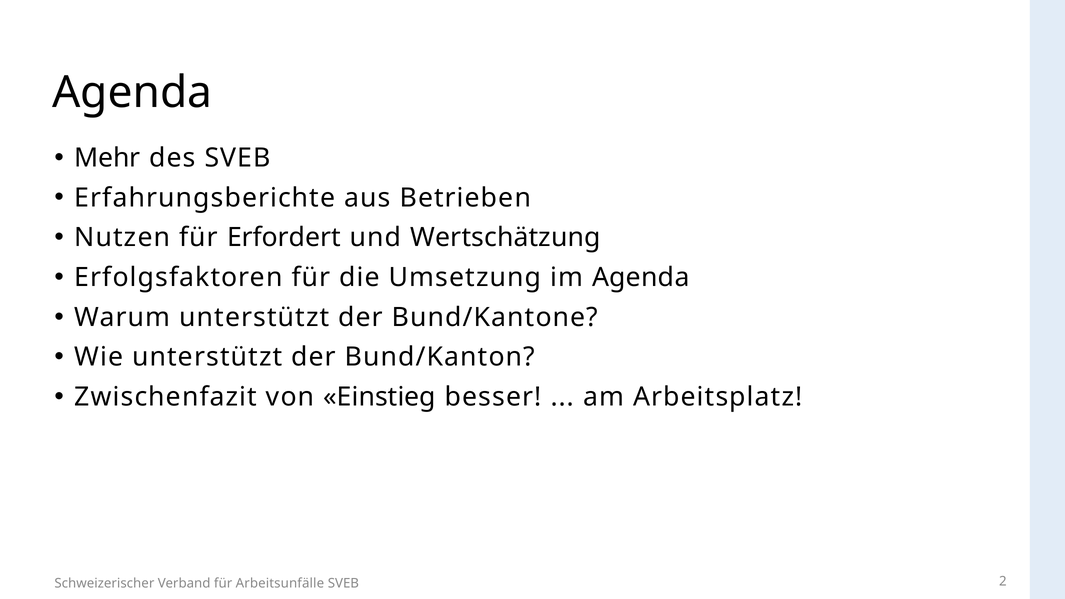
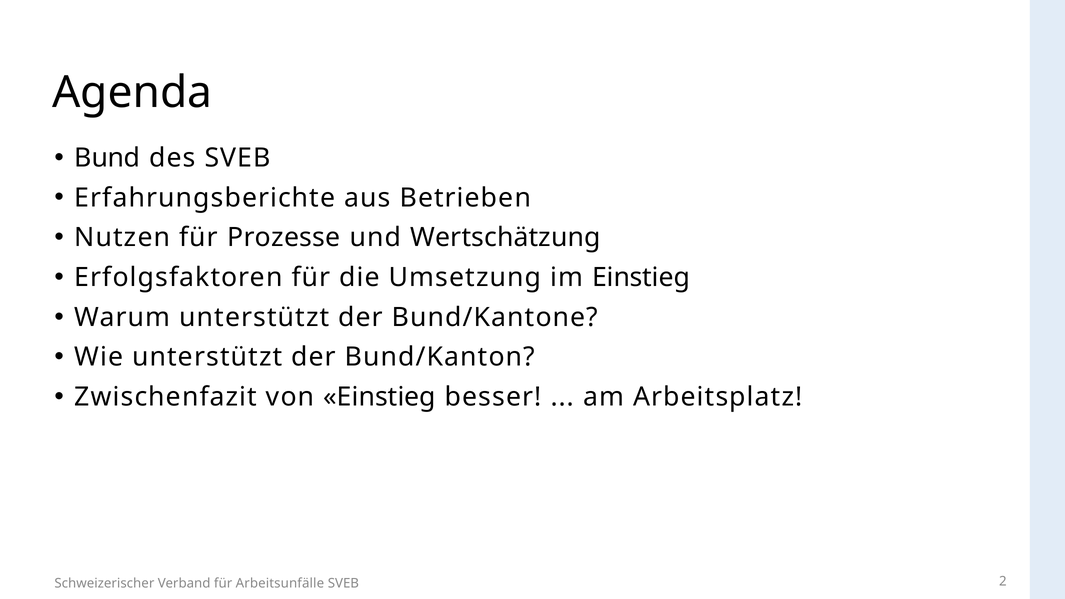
Mehr: Mehr -> Bund (107, 158)
Erfordert: Erfordert -> Prozesse (284, 238)
im Agenda: Agenda -> Einstieg (641, 277)
